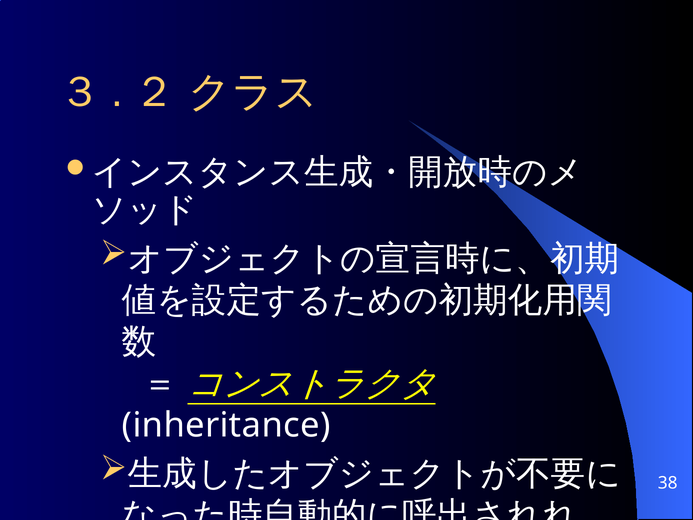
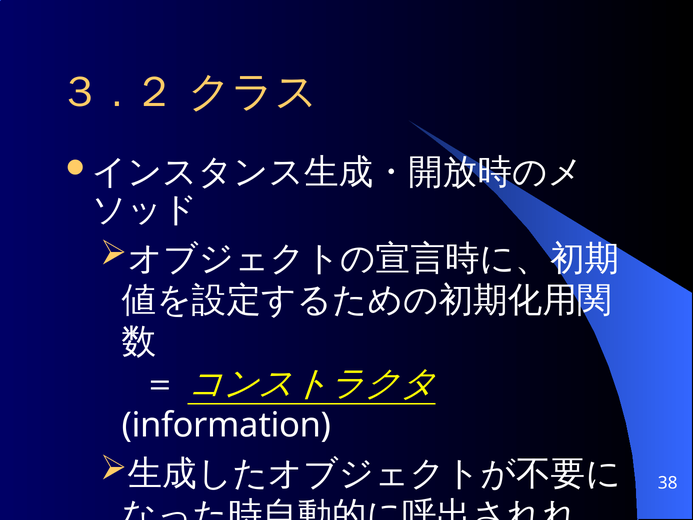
inheritance: inheritance -> information (226, 425)
